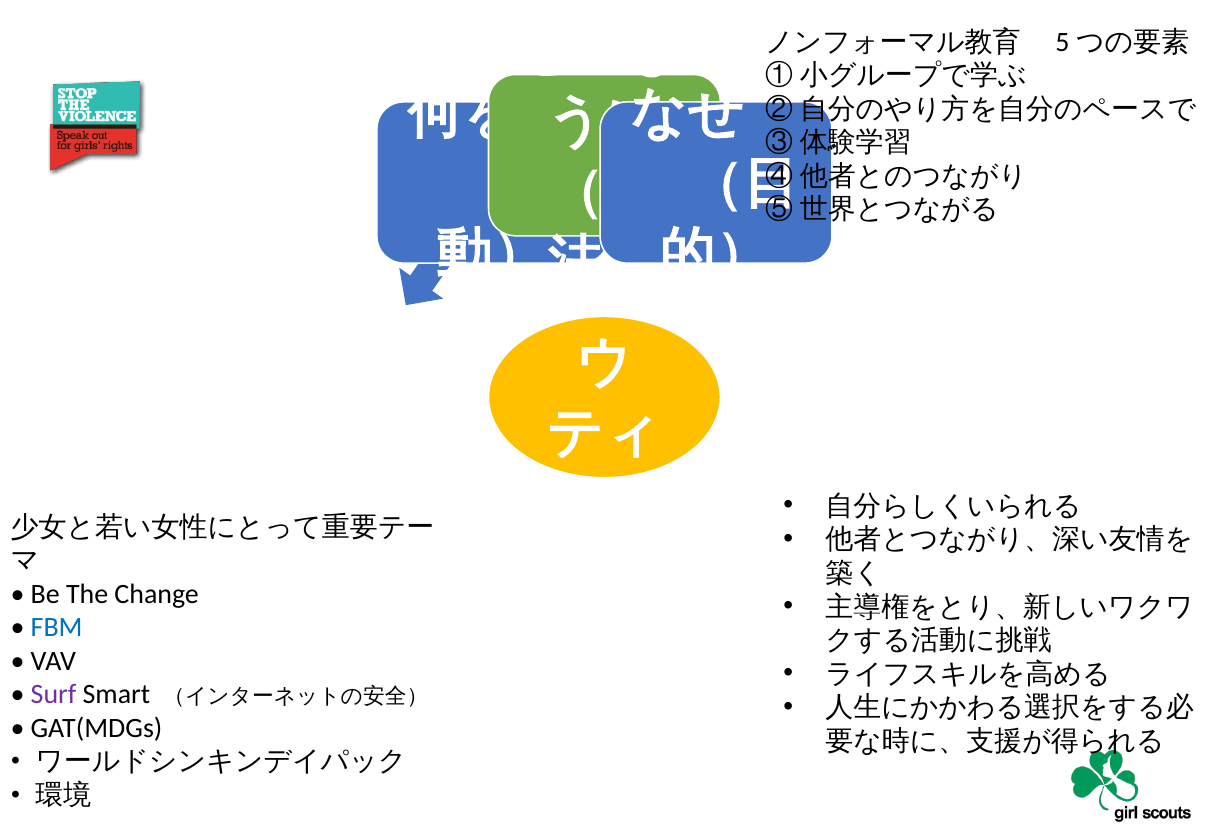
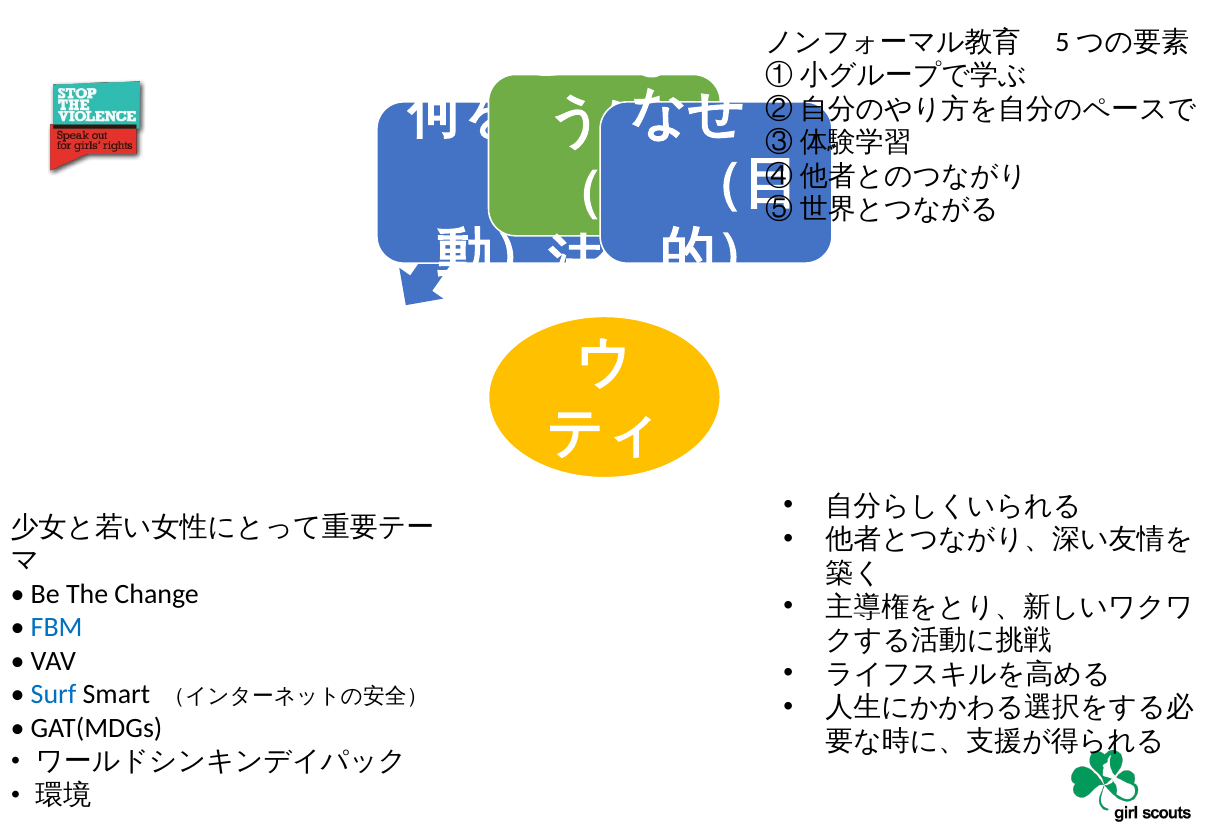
Surf colour: purple -> blue (54, 694)
